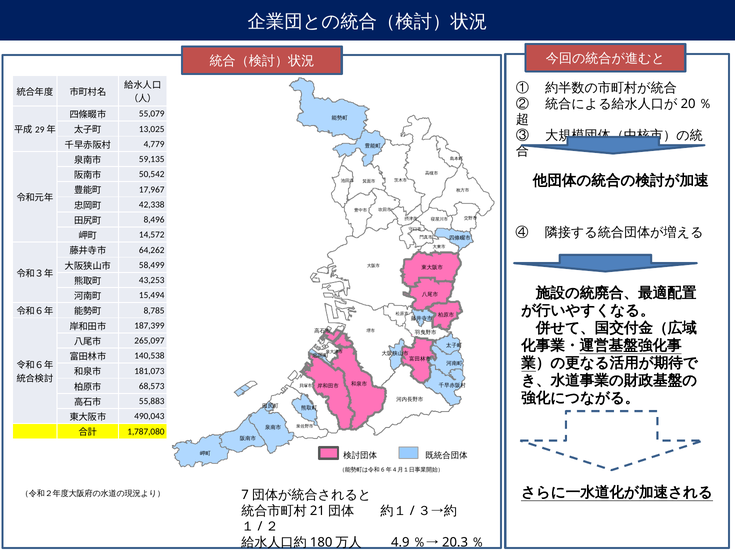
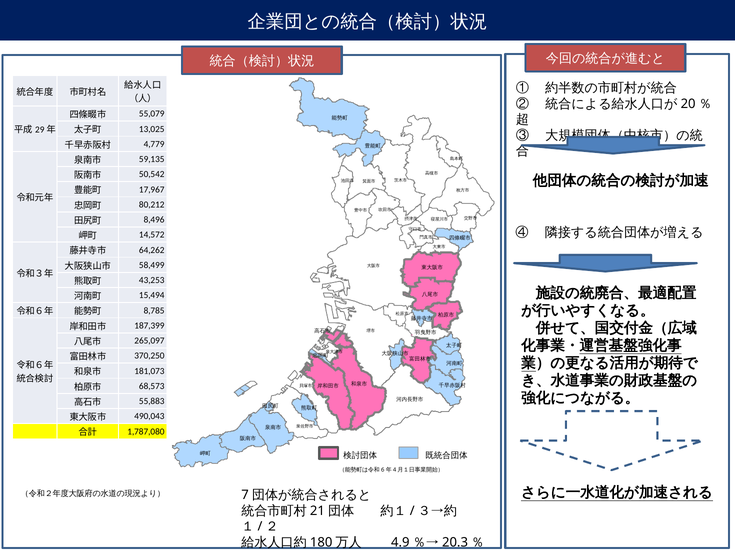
42,338: 42,338 -> 80,212 (152, 205)
140,538: 140,538 -> 370,250 (149, 356)
